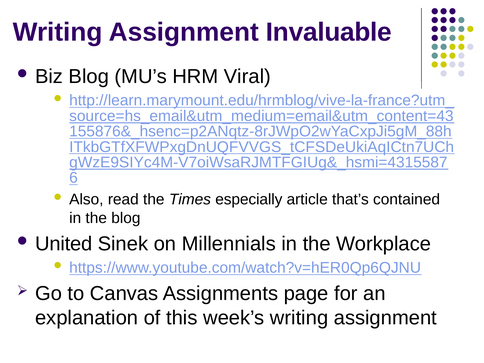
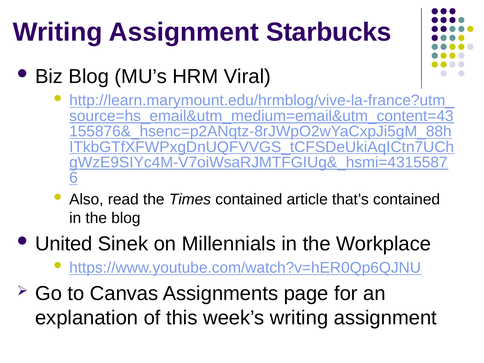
Invaluable: Invaluable -> Starbucks (329, 32)
Times especially: especially -> contained (249, 199)
